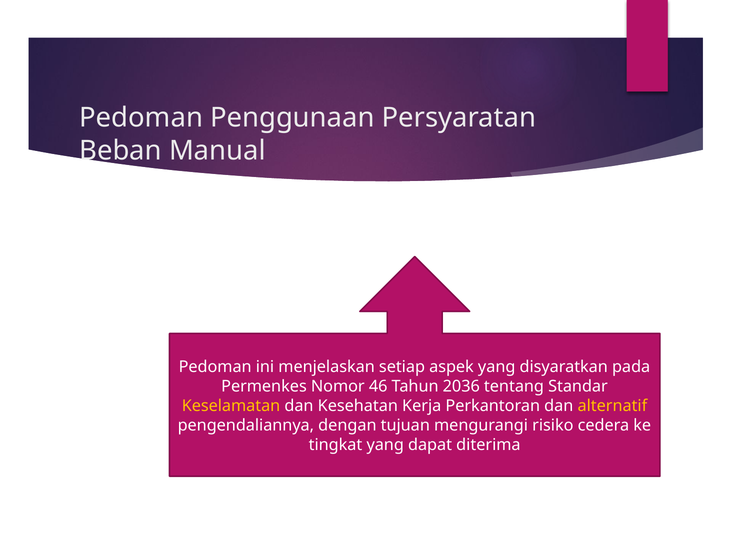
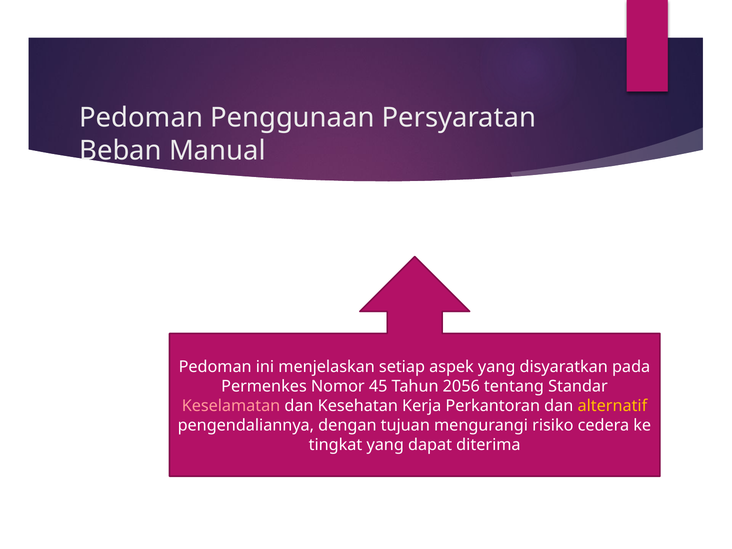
46: 46 -> 45 (378, 386)
2036: 2036 -> 2056 (461, 386)
Keselamatan colour: yellow -> pink (231, 406)
